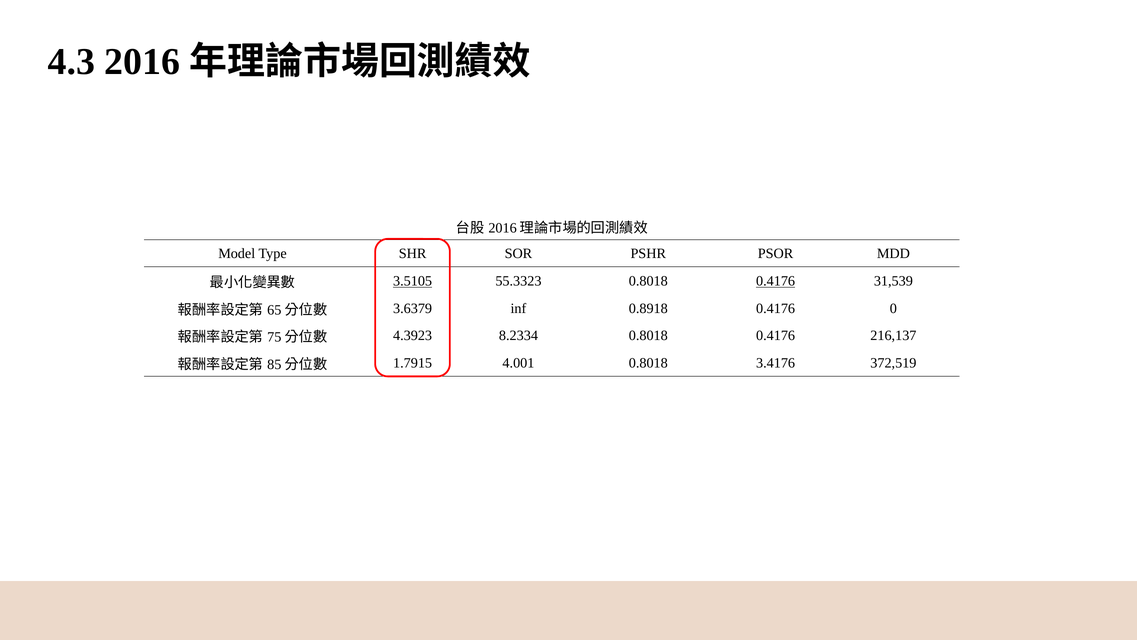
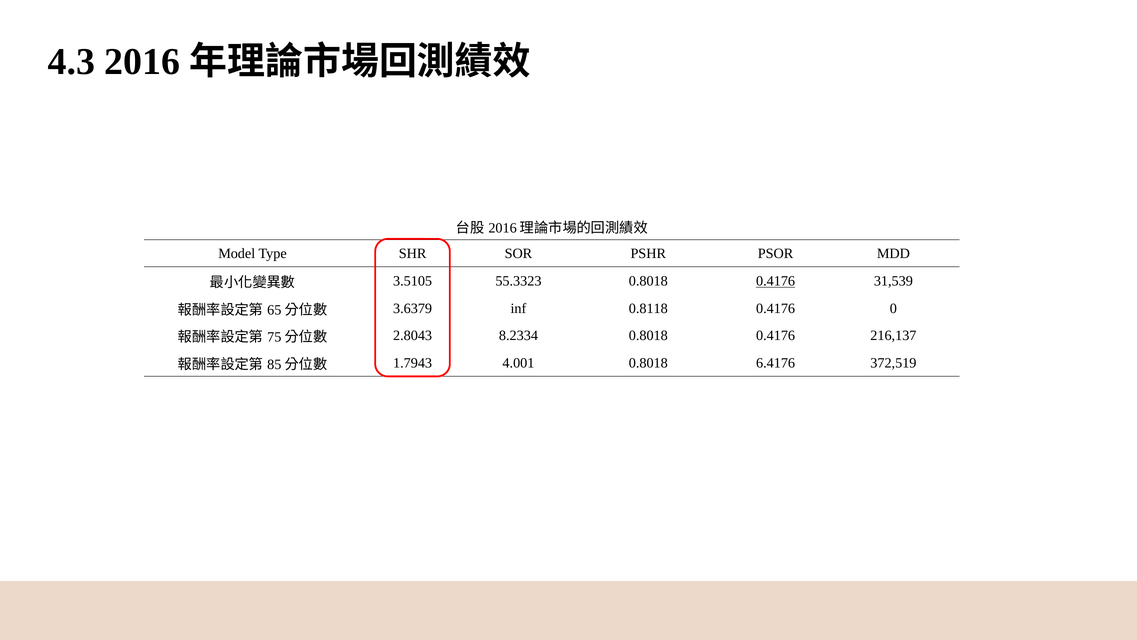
3.5105 underline: present -> none (413, 281)
0.8918: 0.8918 -> 0.8118 (648, 308)
4.3923: 4.3923 -> 2.8043 (413, 336)
1.7915: 1.7915 -> 1.7943 (413, 363)
3.4176: 3.4176 -> 6.4176 (776, 363)
